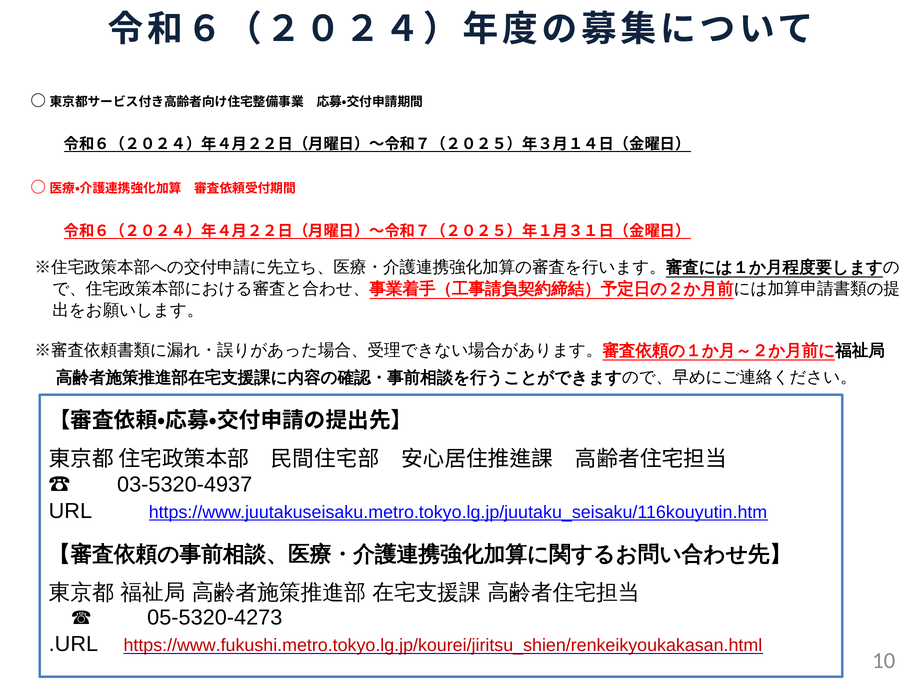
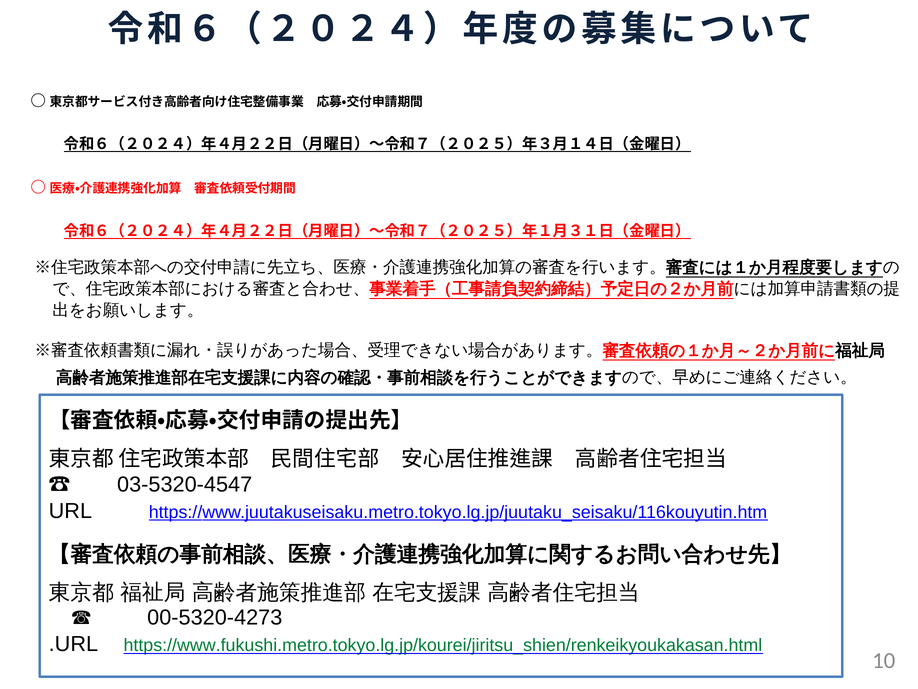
03-5320-4937: 03-5320-4937 -> 03-5320-4547 (185, 484)
05-5320-4273: 05-5320-4273 -> 00-5320-4273 (215, 617)
https://www.fukushi.metro.tokyo.lg.jp/kourei/jiritsu_shien/renkeikyoukakasan.html colour: red -> green (443, 645)
